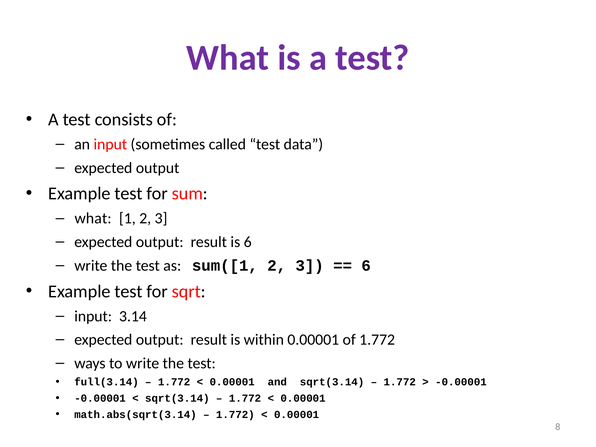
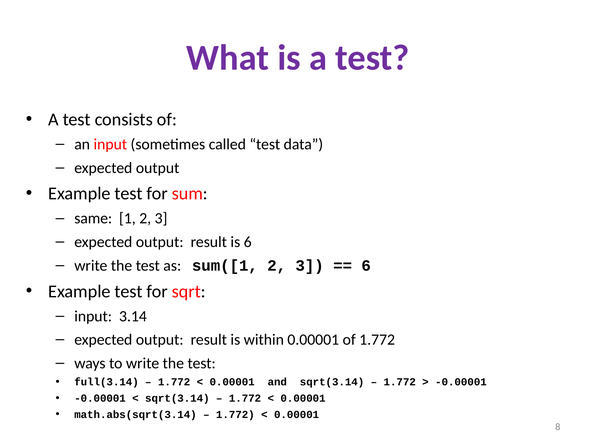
what: what -> same (93, 218)
